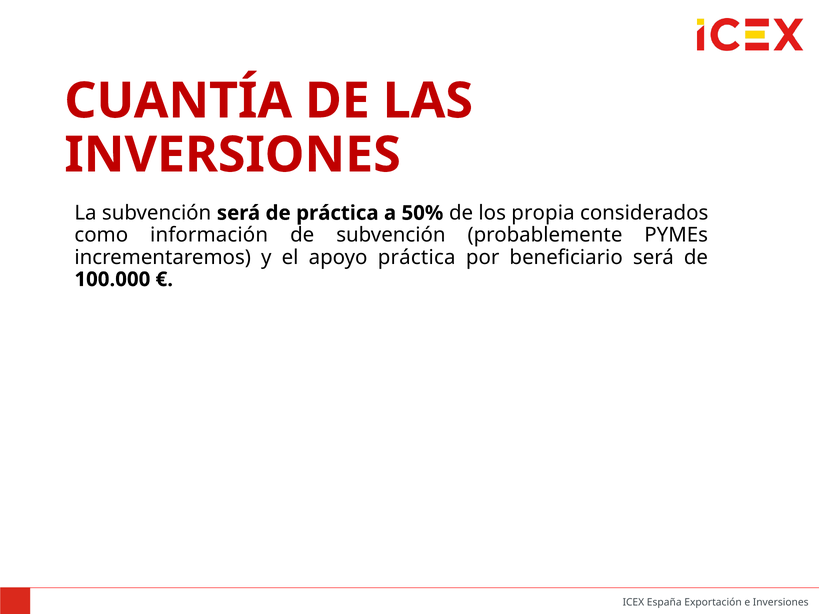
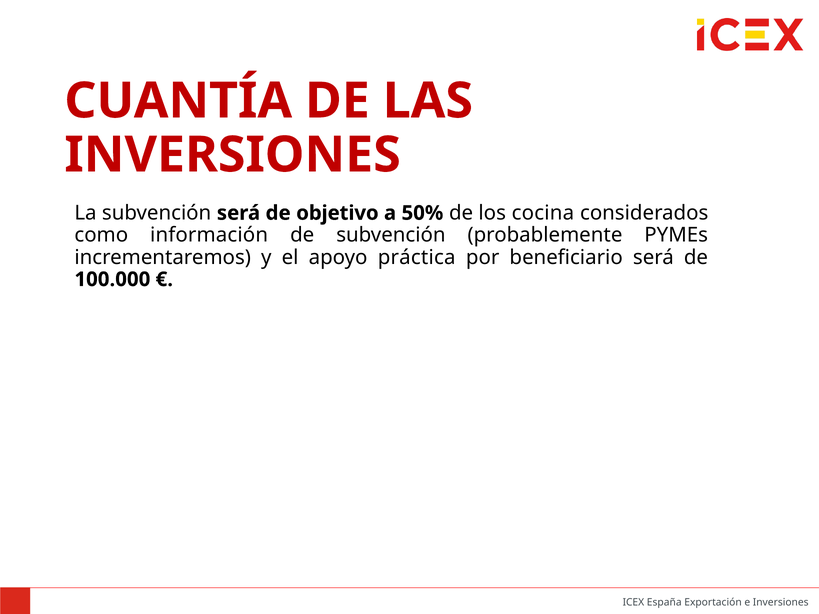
de práctica: práctica -> objetivo (337, 213)
propia: propia -> cocina (543, 213)
